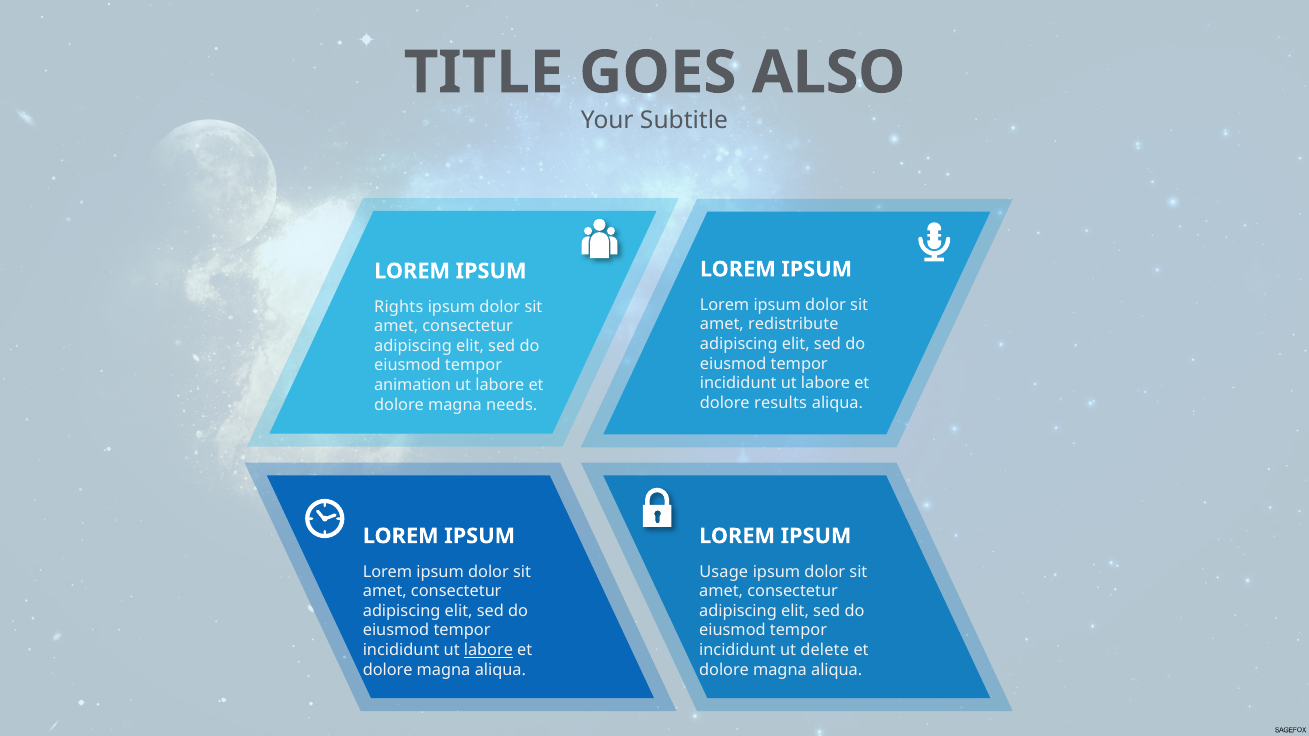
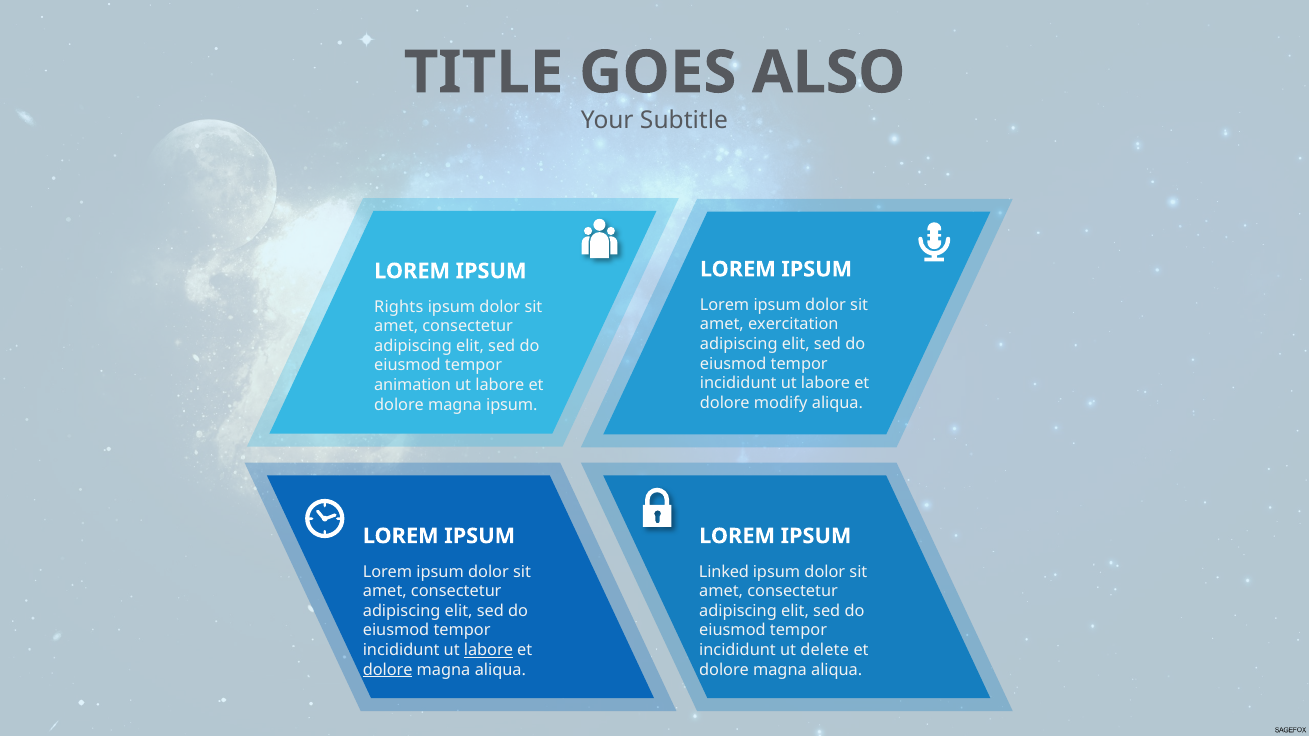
redistribute: redistribute -> exercitation (793, 325)
results: results -> modify (781, 403)
magna needs: needs -> ipsum (512, 405)
Usage: Usage -> Linked (724, 572)
dolore underline: none -> present (388, 670)
